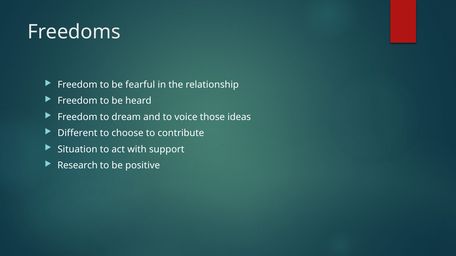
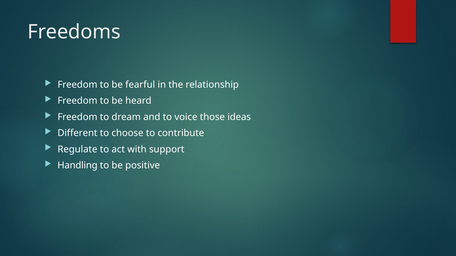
Situation: Situation -> Regulate (77, 149)
Research: Research -> Handling (78, 166)
